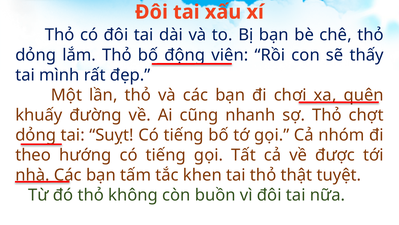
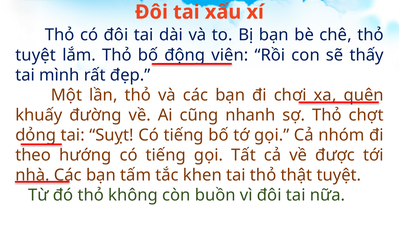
dỏng: dỏng -> tuyệt (36, 55)
